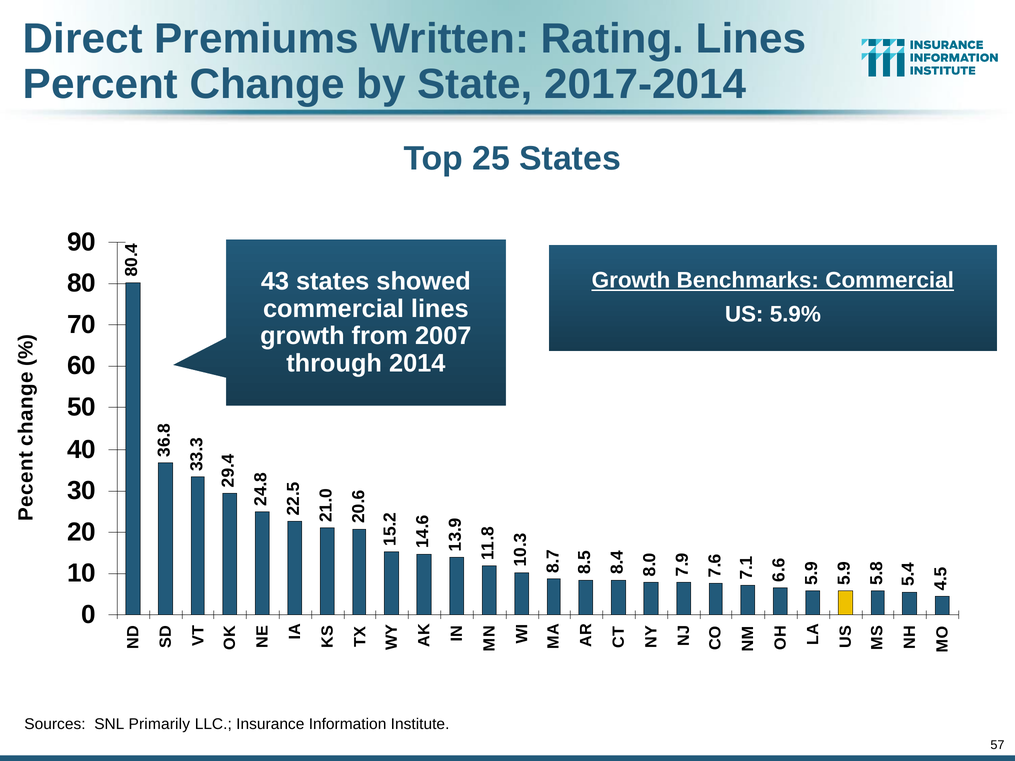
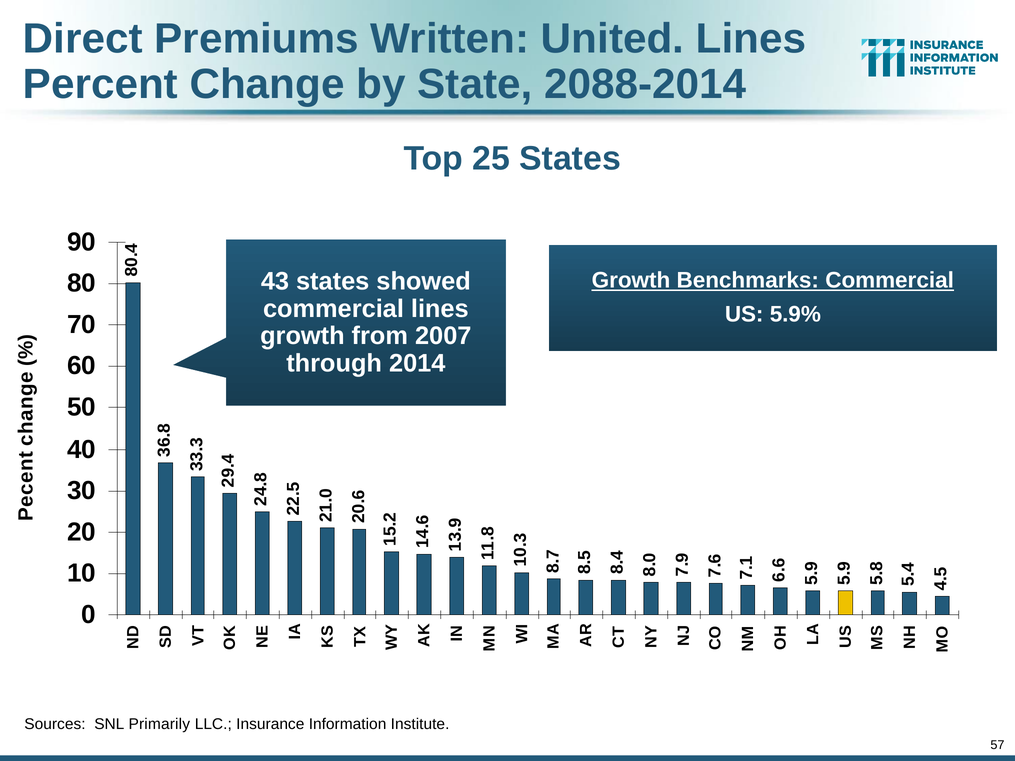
Rating: Rating -> United (613, 39)
2017-2014: 2017-2014 -> 2088-2014 (645, 84)
